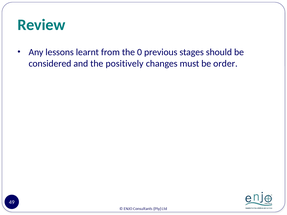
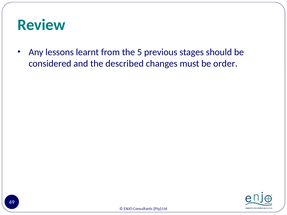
0: 0 -> 5 (140, 52)
positively: positively -> described (125, 64)
